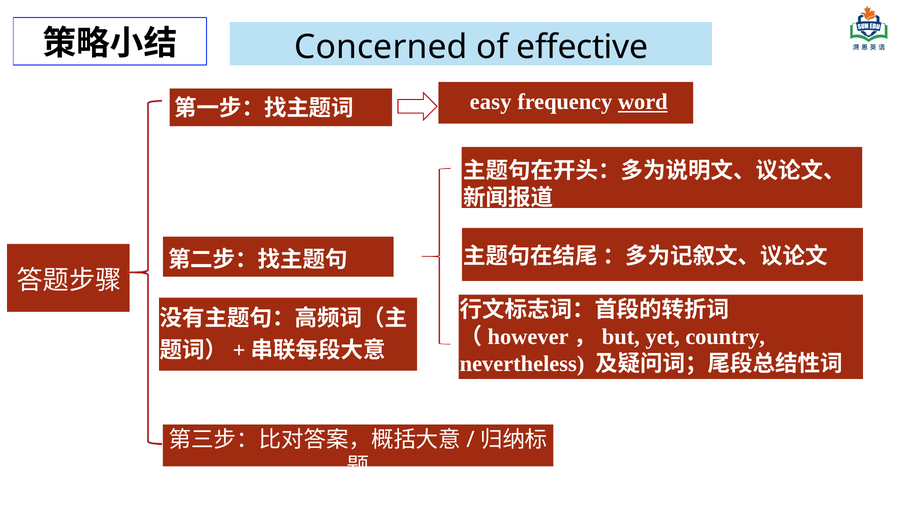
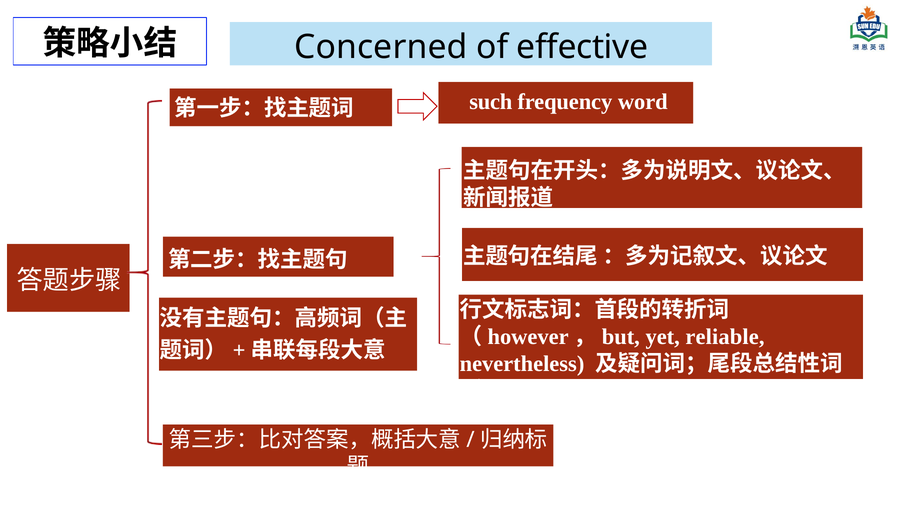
easy: easy -> such (491, 102)
word underline: present -> none (643, 102)
country: country -> reliable (725, 337)
